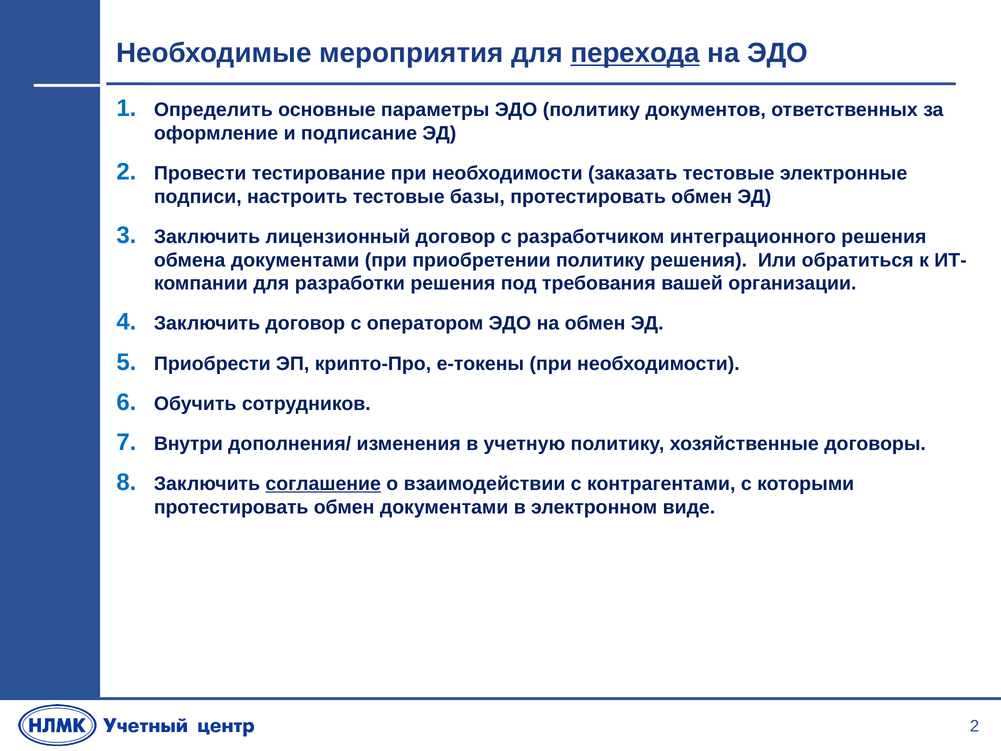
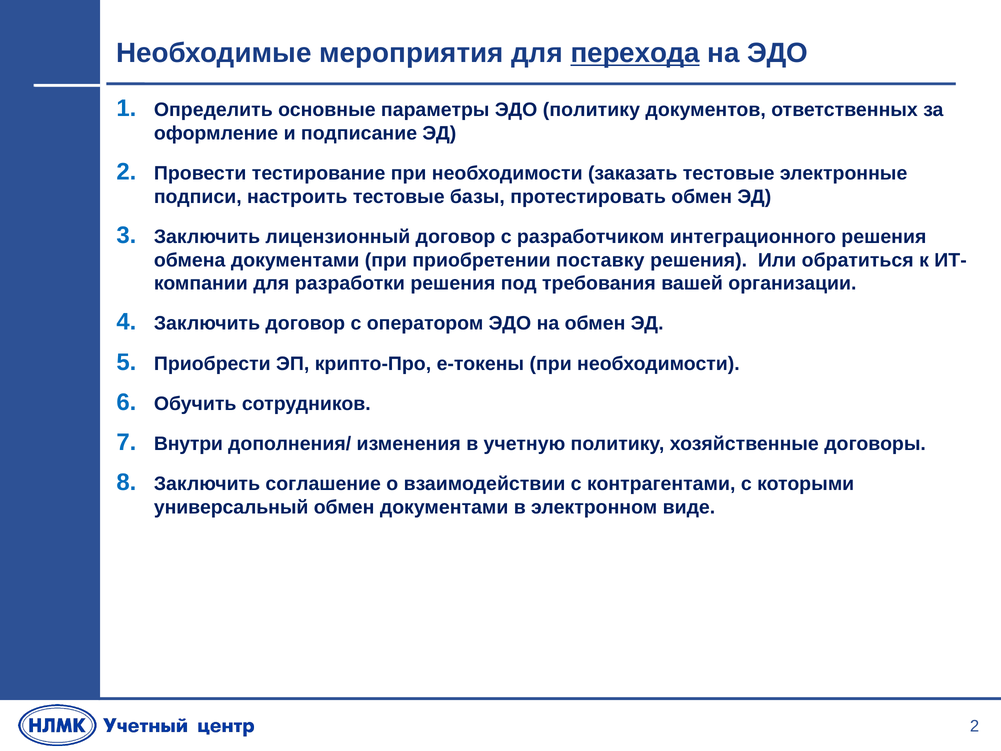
приобретении политику: политику -> поставку (600, 260)
соглашение underline: present -> none (323, 484)
протестировать: протестировать -> универсальный (231, 507)
